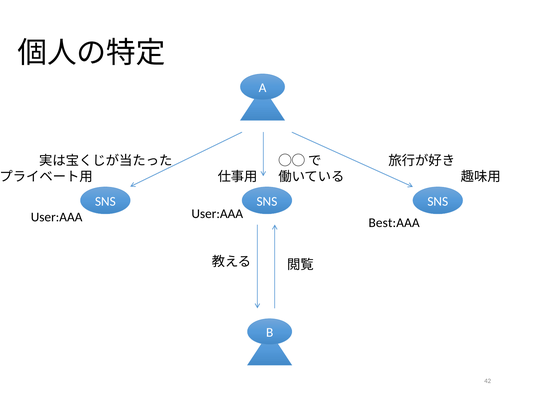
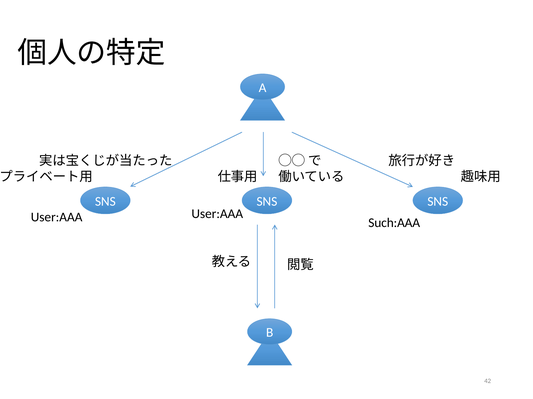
Best:AAA: Best:AAA -> Such:AAA (394, 223)
